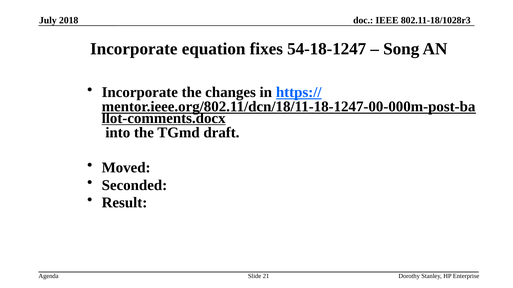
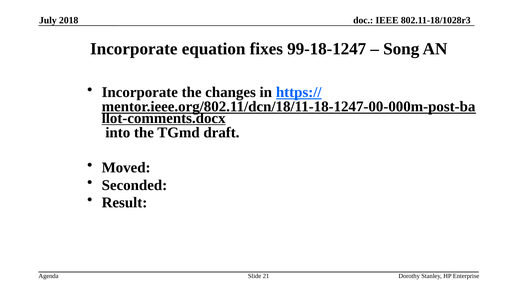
54-18-1247: 54-18-1247 -> 99-18-1247 (327, 49)
